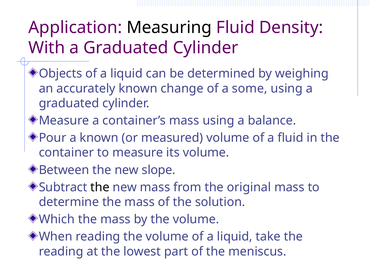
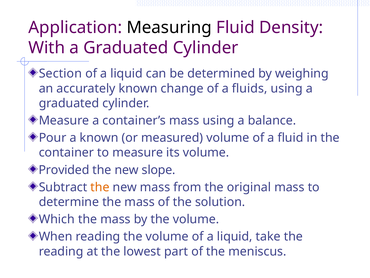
Objects: Objects -> Section (60, 73)
some: some -> fluids (250, 88)
Between: Between -> Provided (64, 170)
the colour: black -> orange (100, 187)
